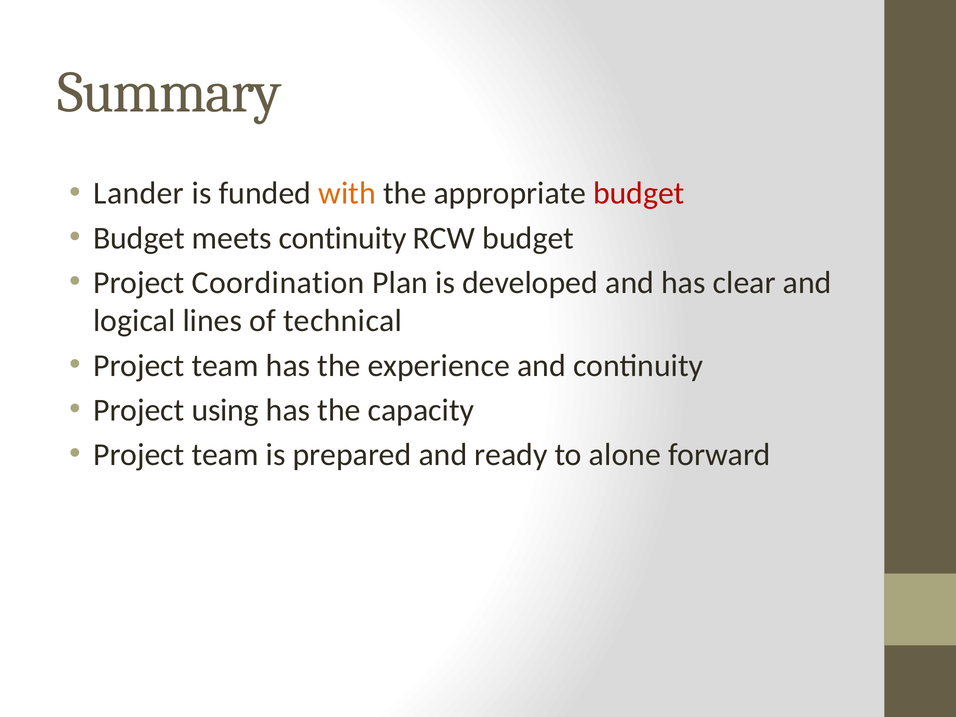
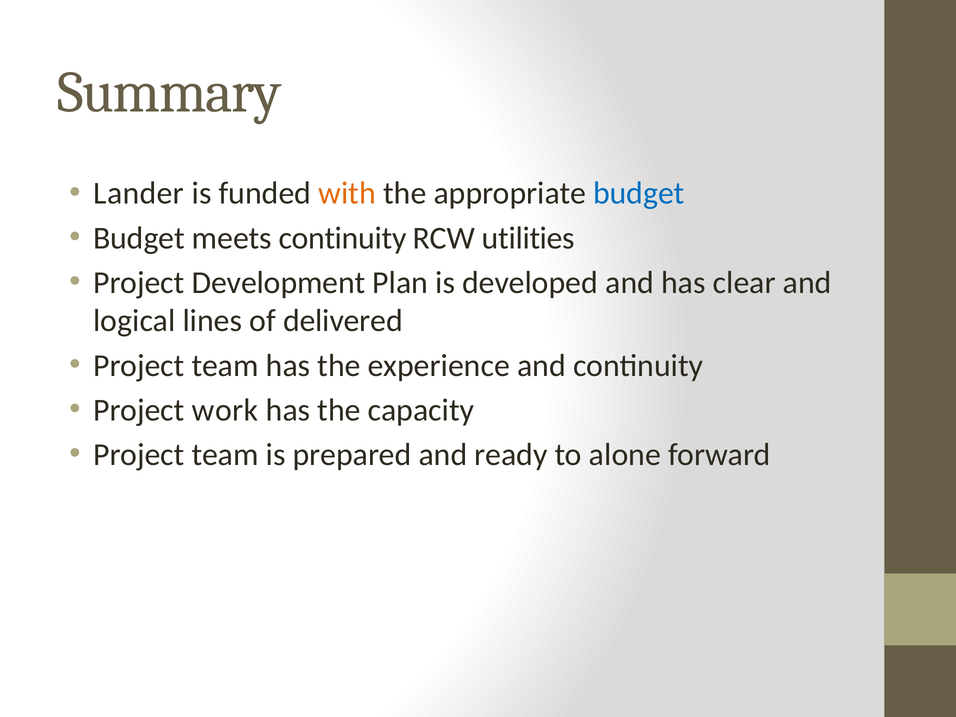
budget colour: red -> blue (639, 193)
RCW budget: budget -> utilities (528, 238)
Coordination: Coordination -> Development (279, 283)
technical: technical -> delivered (343, 321)
using: using -> work (225, 410)
